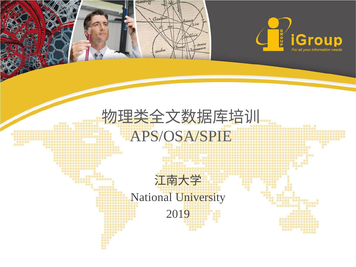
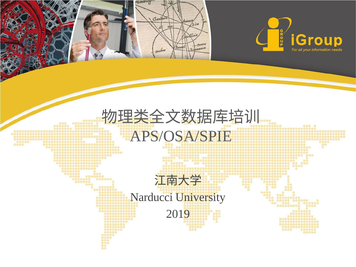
National: National -> Narducci (151, 197)
